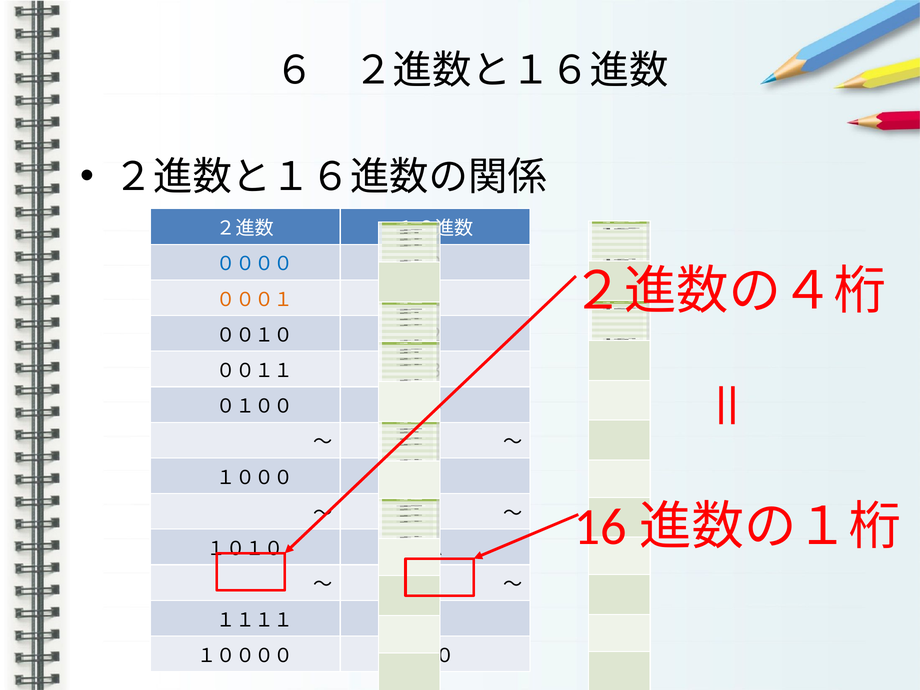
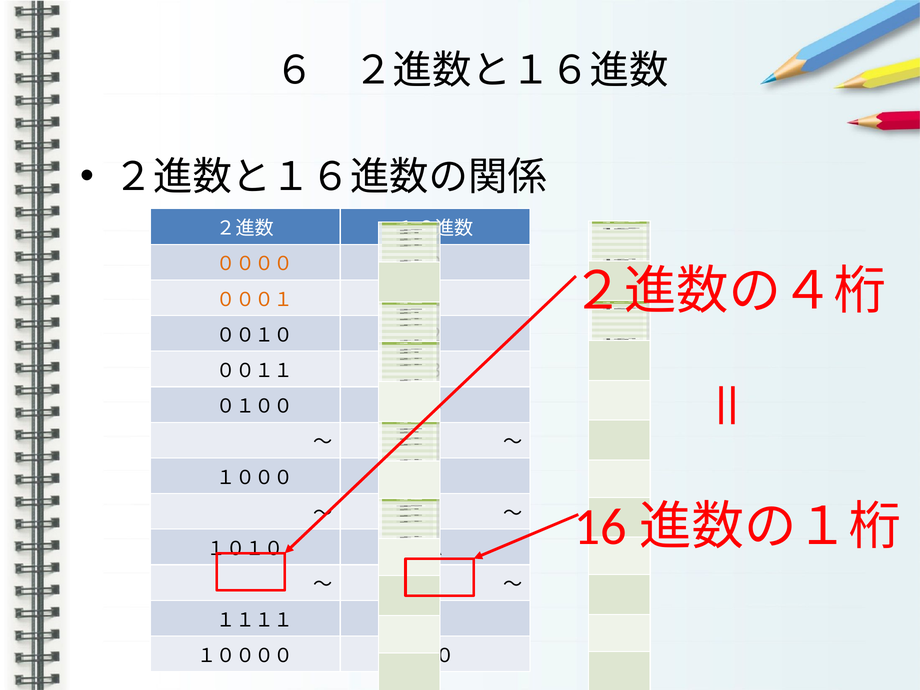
００００ colour: blue -> orange (255, 264)
